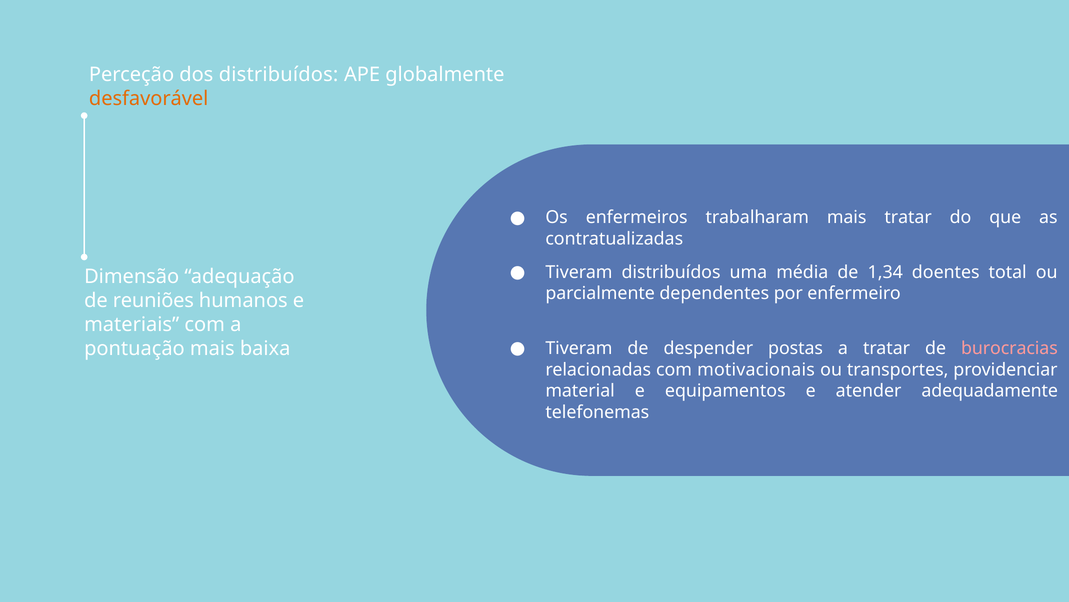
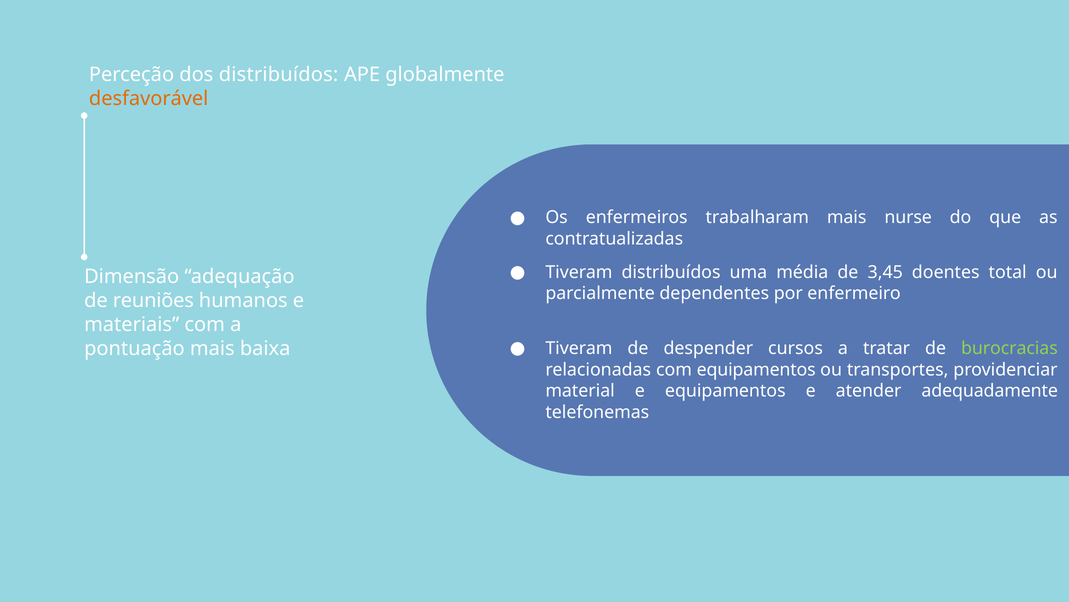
mais tratar: tratar -> nurse (908, 217)
1,34: 1,34 -> 3,45 (885, 272)
postas: postas -> cursos (796, 348)
burocracias colour: pink -> light green (1009, 348)
com motivacionais: motivacionais -> equipamentos (756, 369)
